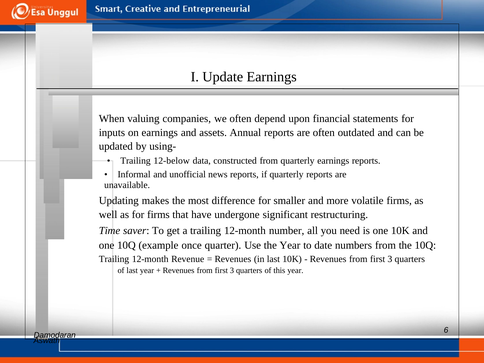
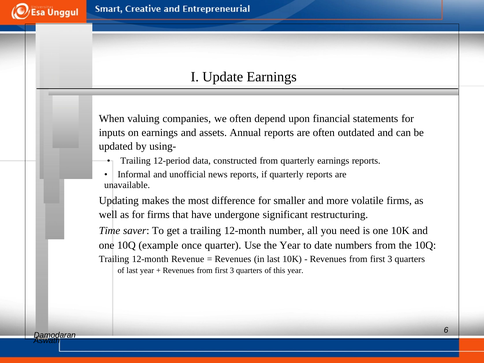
12-below: 12-below -> 12-period (172, 161)
